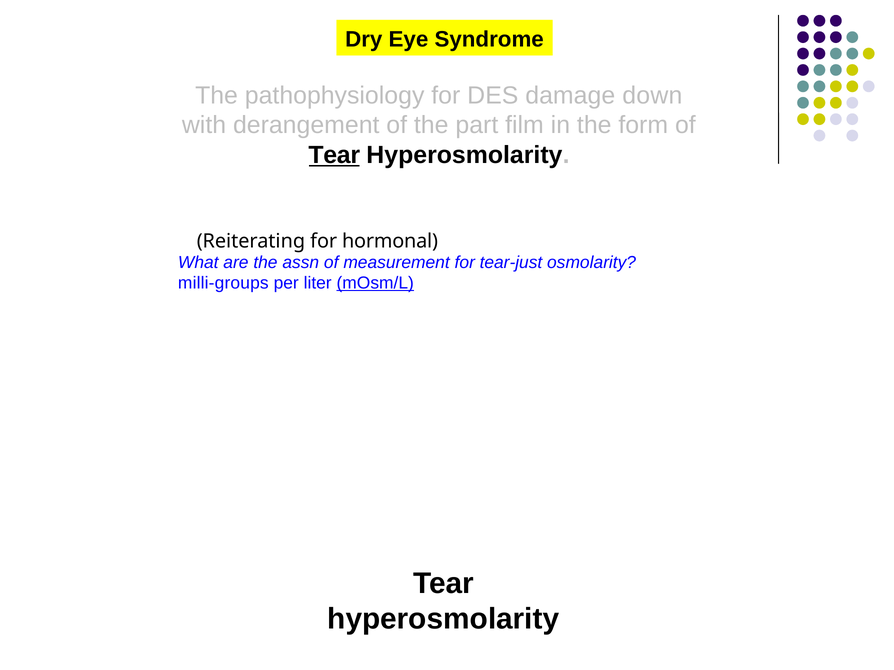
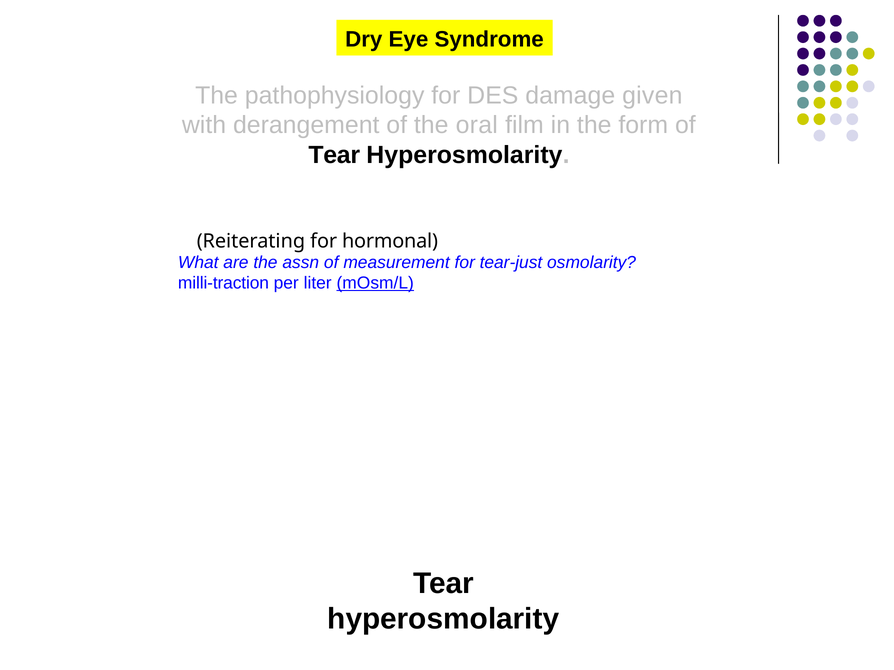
down: down -> given (652, 96)
part: part -> oral (477, 125)
Tear underline: present -> none (334, 155)
milli-groups: milli-groups -> milli-traction (223, 283)
